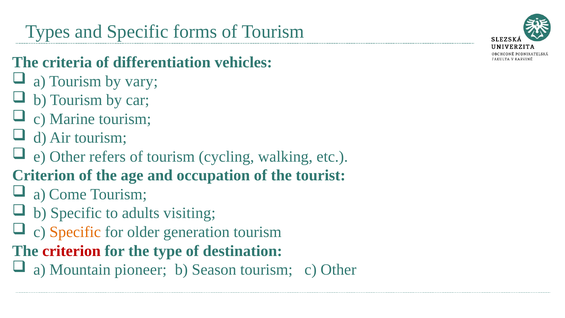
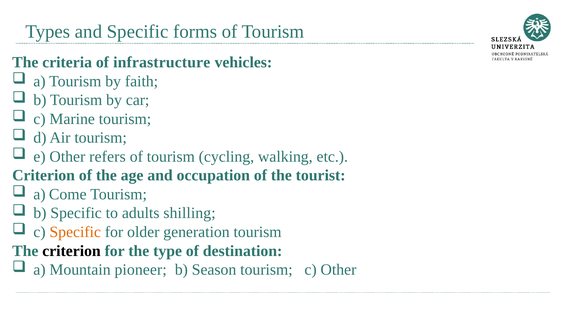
differentiation: differentiation -> infrastructure (162, 62)
vary: vary -> faith (142, 81)
visiting: visiting -> shilling (190, 213)
criterion colour: red -> black (72, 251)
